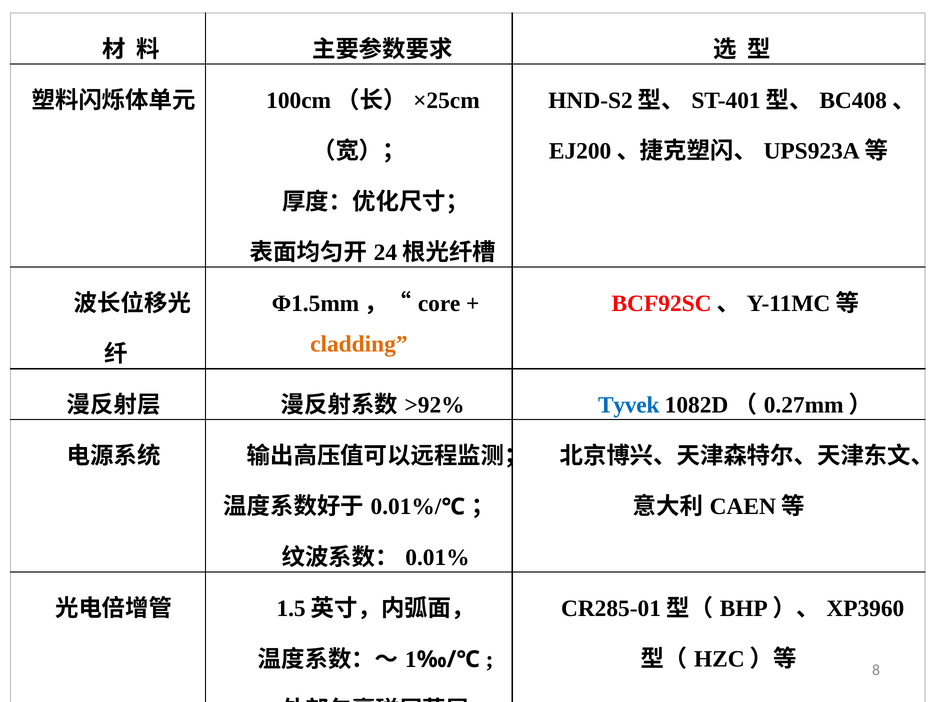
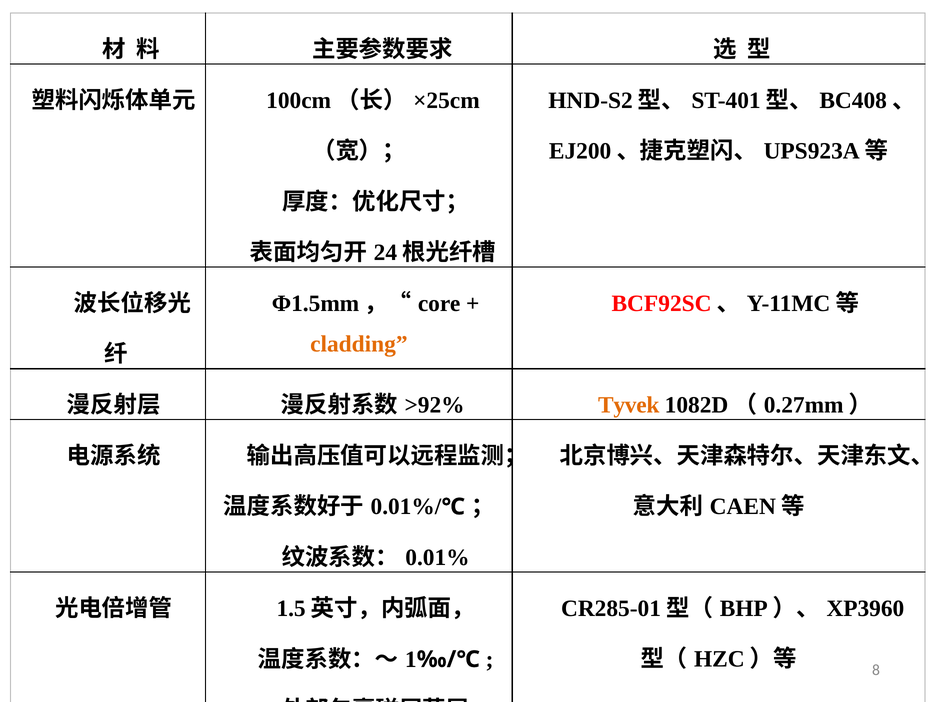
Tyvek colour: blue -> orange (629, 405)
